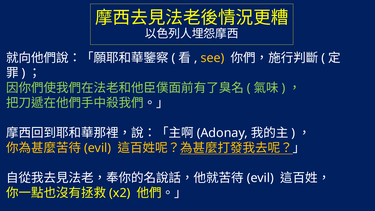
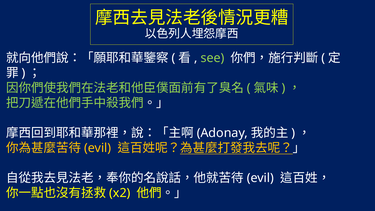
see colour: yellow -> light green (213, 58)
